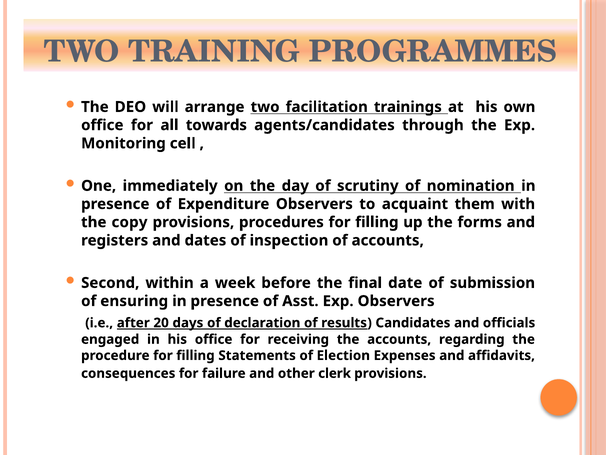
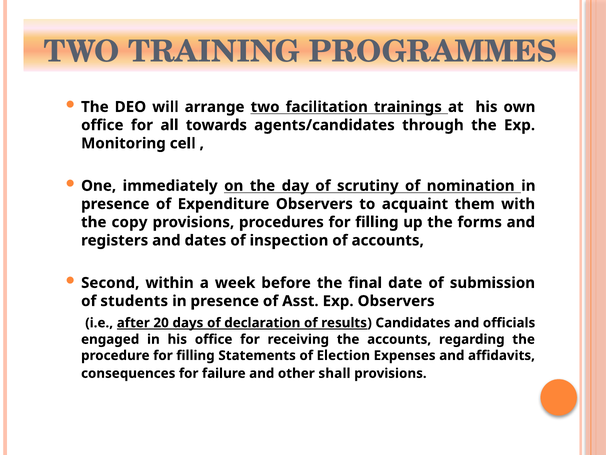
ensuring: ensuring -> students (134, 301)
clerk: clerk -> shall (334, 373)
